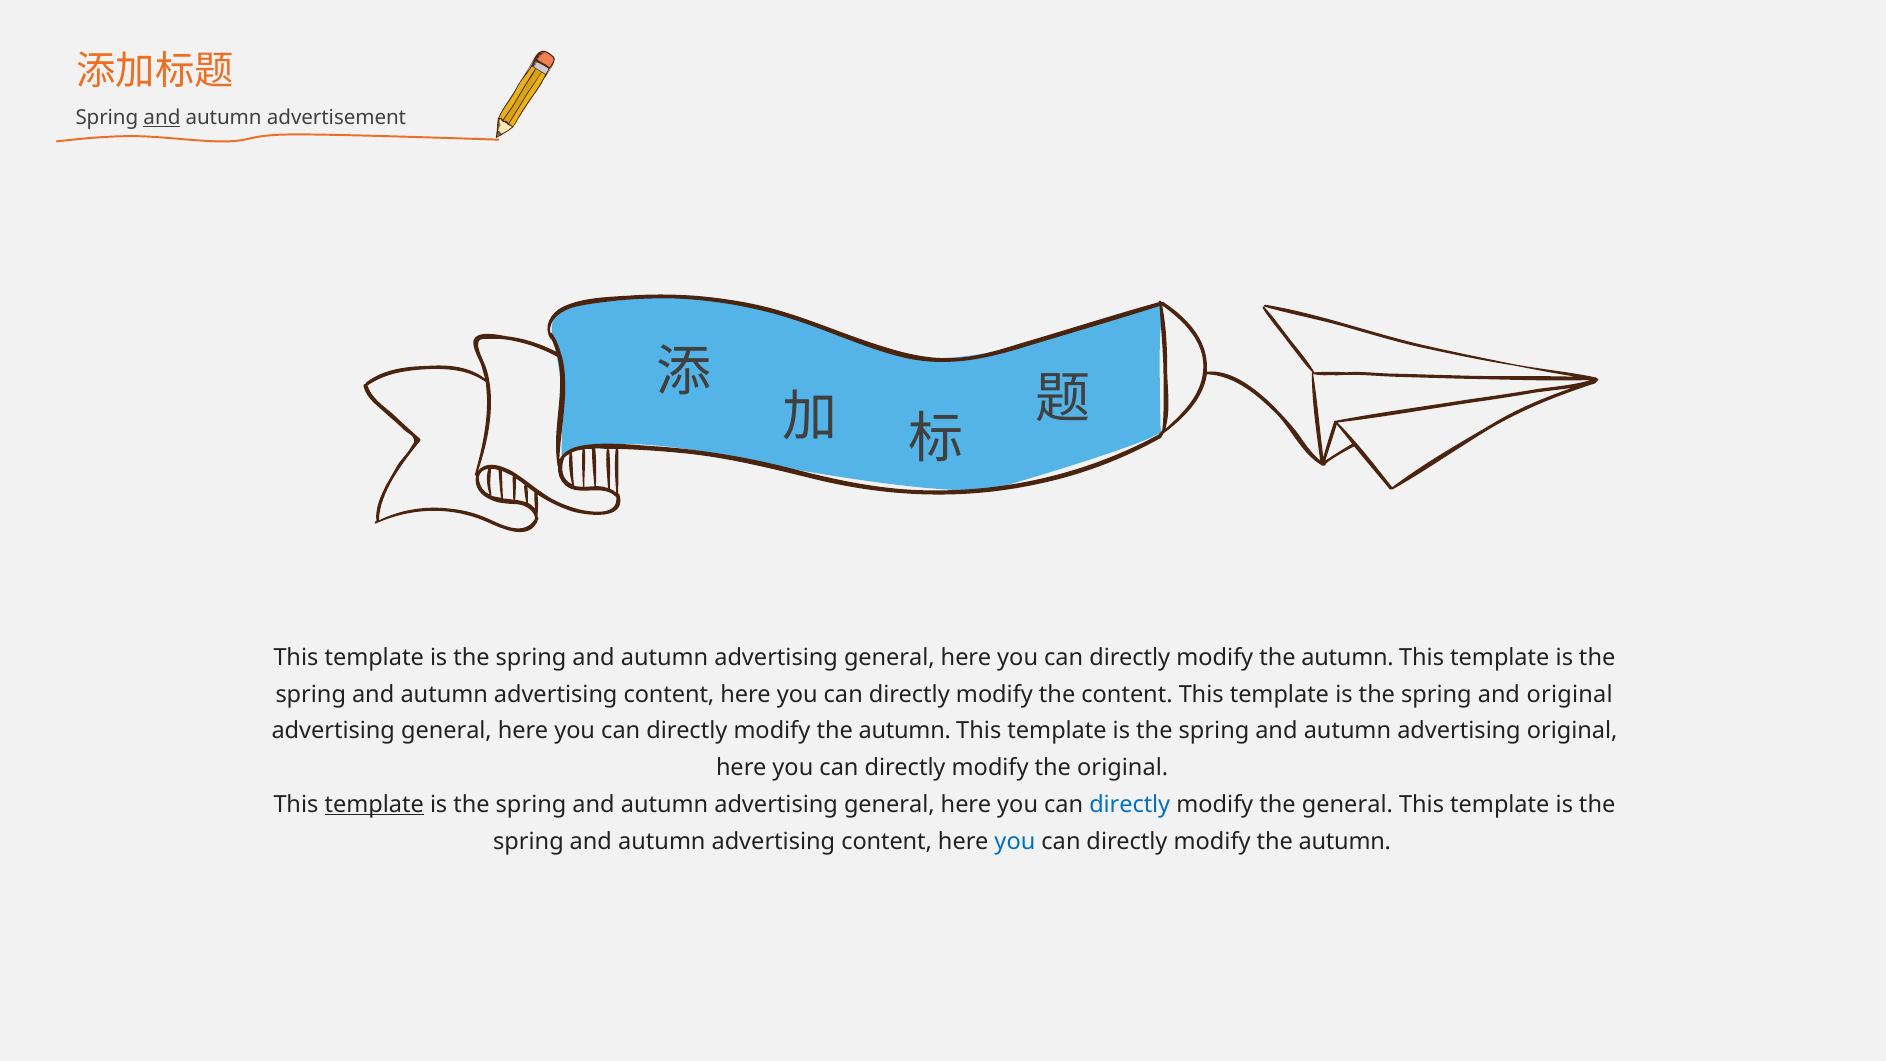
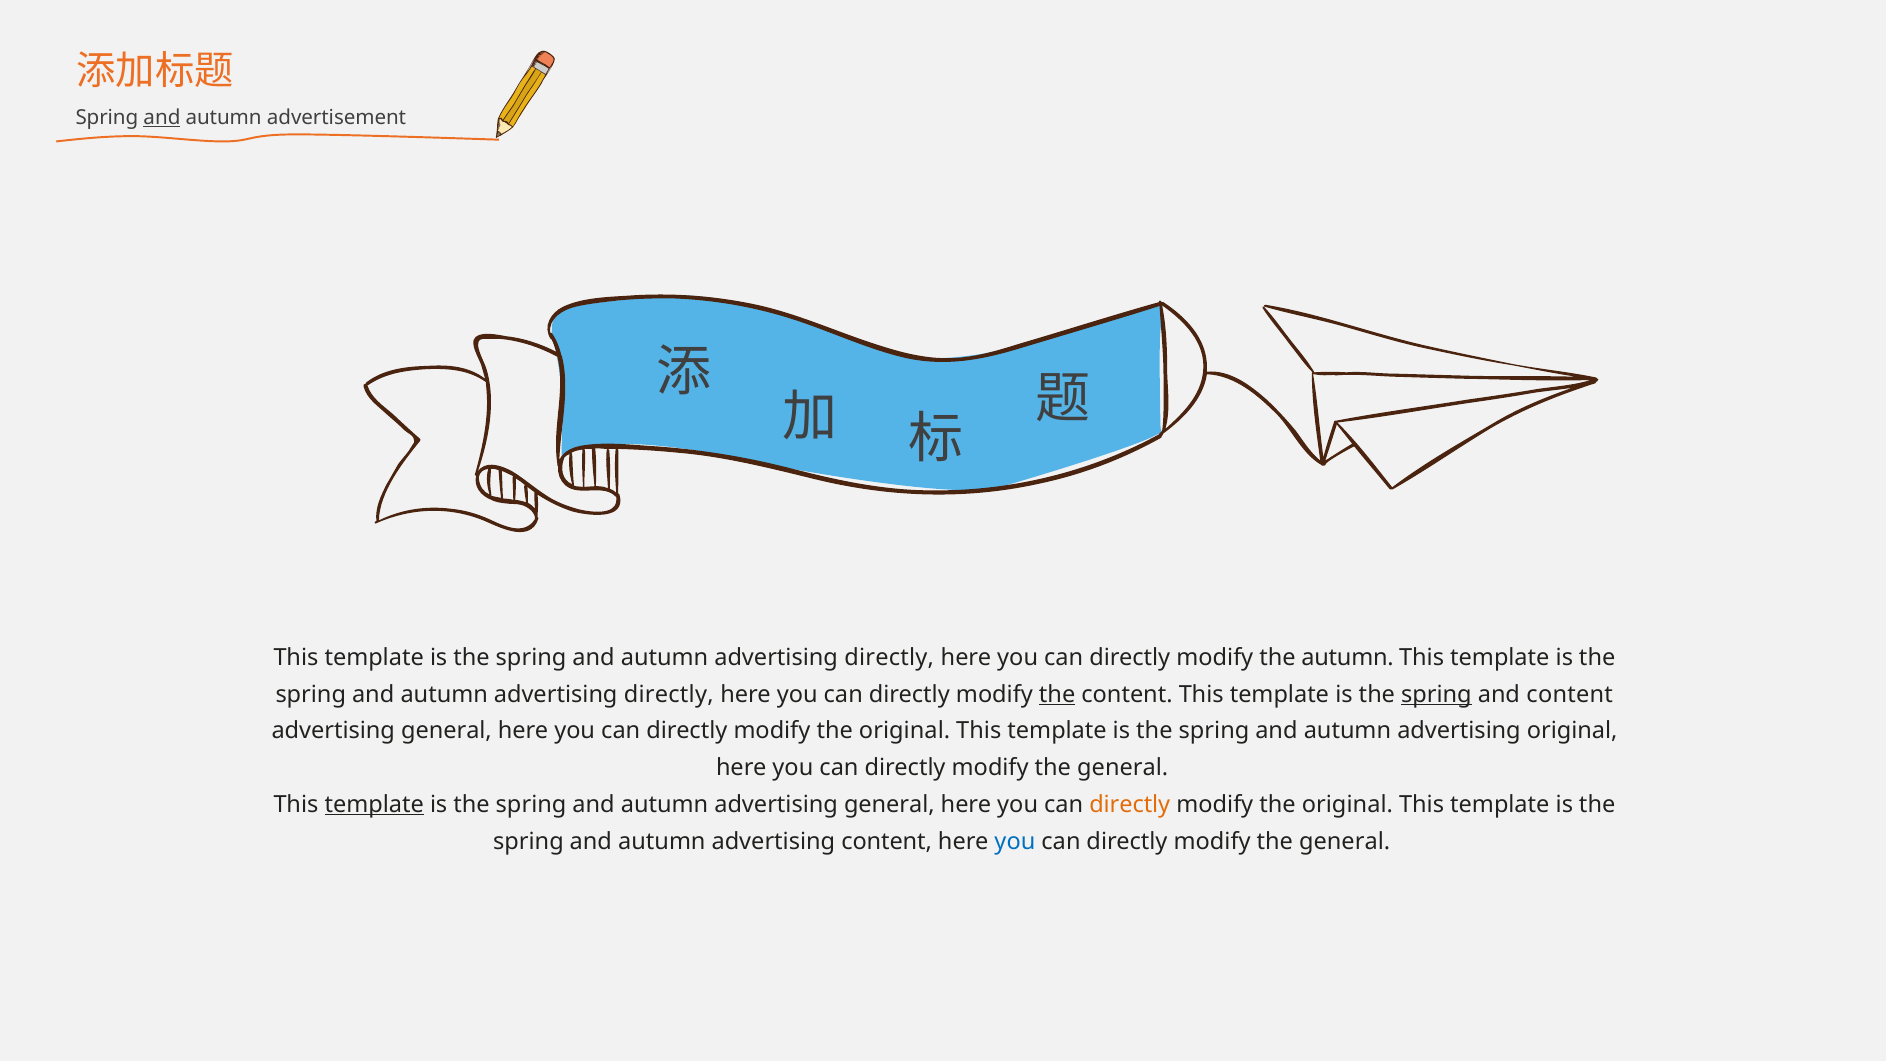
general: general -> directly (889, 657)
content: content -> directly (669, 694)
the underline: none -> present (1057, 694)
spring underline: none -> present (1436, 694)
and original: original -> content (1570, 694)
autumn: autumn -> original (905, 731)
original: original -> general (1123, 768)
directly colour: blue -> orange (1130, 804)
general: general -> original (1347, 804)
autumn: autumn -> general (1345, 841)
